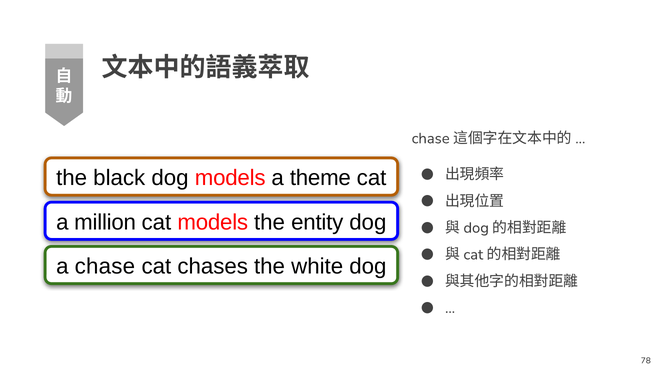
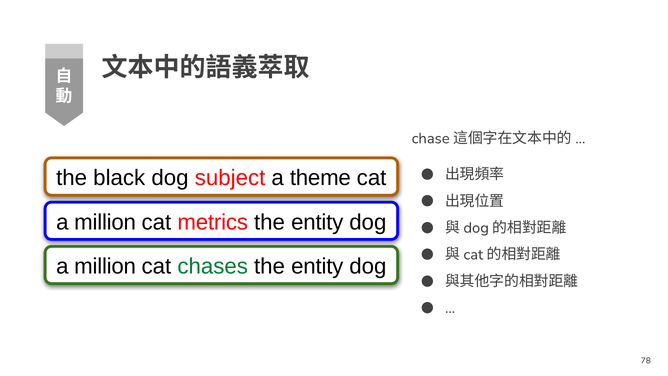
dog models: models -> subject (230, 178)
cat models: models -> metrics (213, 222)
chase: chase -> million (105, 266)
chases colour: black -> green (213, 266)
white: white -> entity (317, 266)
